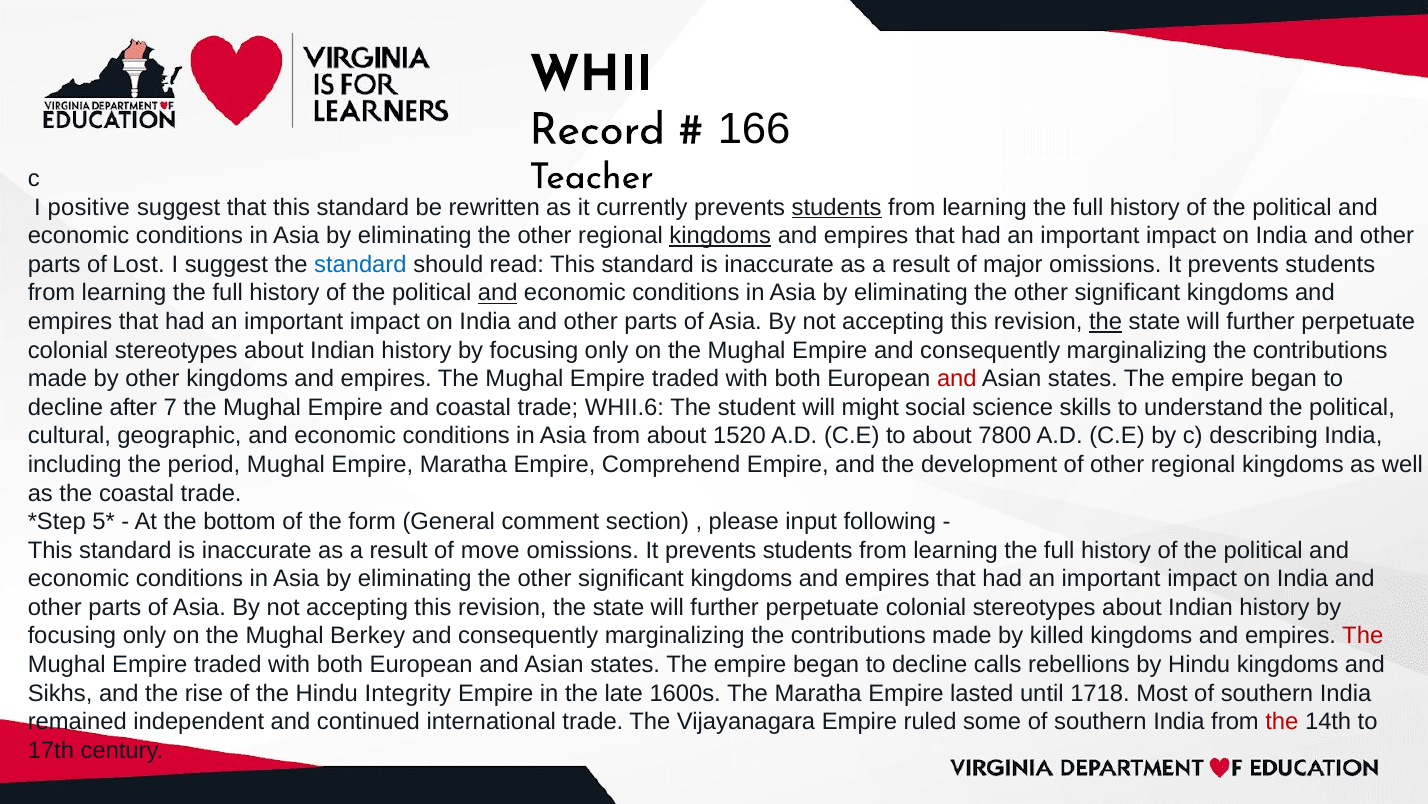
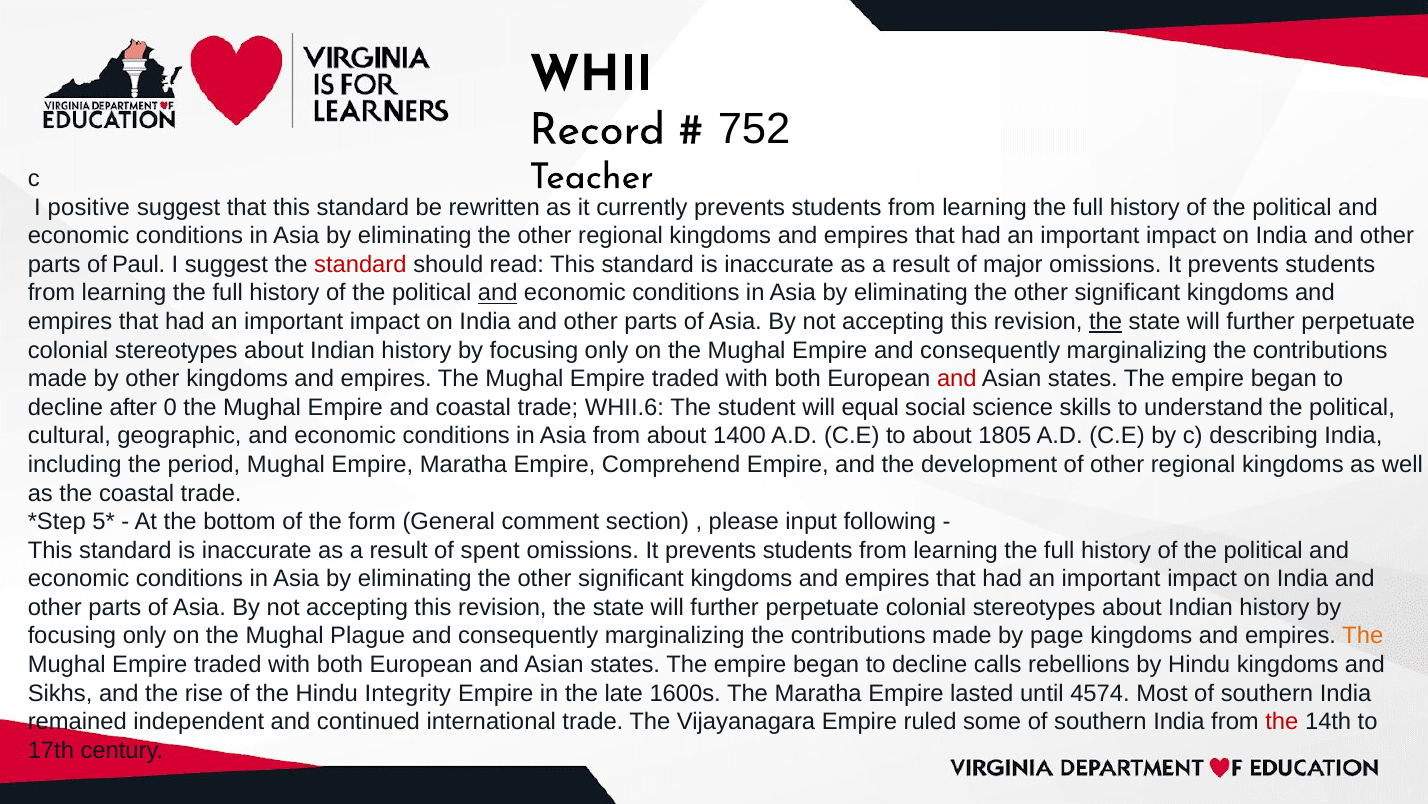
166: 166 -> 752 (754, 129)
students underline: present -> none (837, 207)
kingdoms underline: present -> none (720, 236)
Lost: Lost -> Paul (139, 264)
standard colour: blue -> red (360, 264)
7: 7 -> 0 (170, 407)
might: might -> equal (870, 407)
1520: 1520 -> 1400 (739, 436)
7800: 7800 -> 1805 (1005, 436)
move: move -> spent (490, 550)
Berkey: Berkey -> Plague (368, 636)
killed: killed -> page (1057, 636)
The colour: red -> orange (1363, 636)
1718: 1718 -> 4574 (1100, 693)
